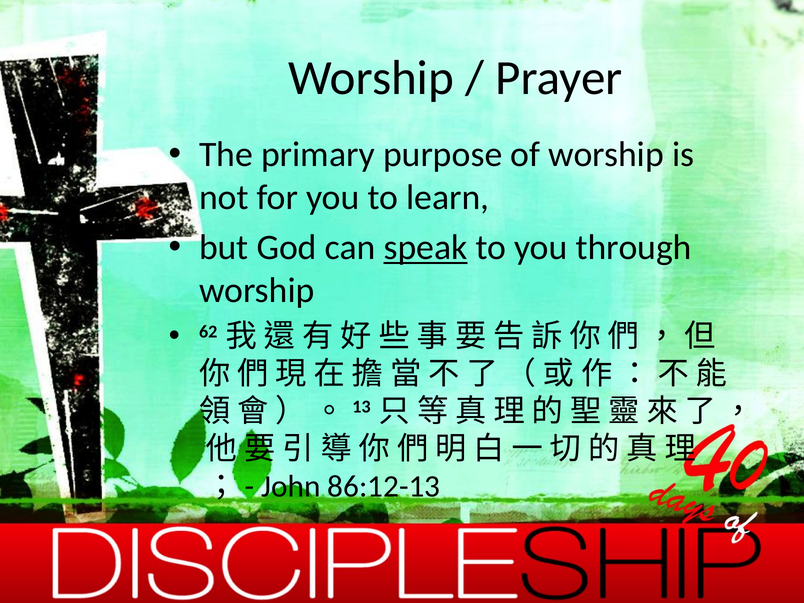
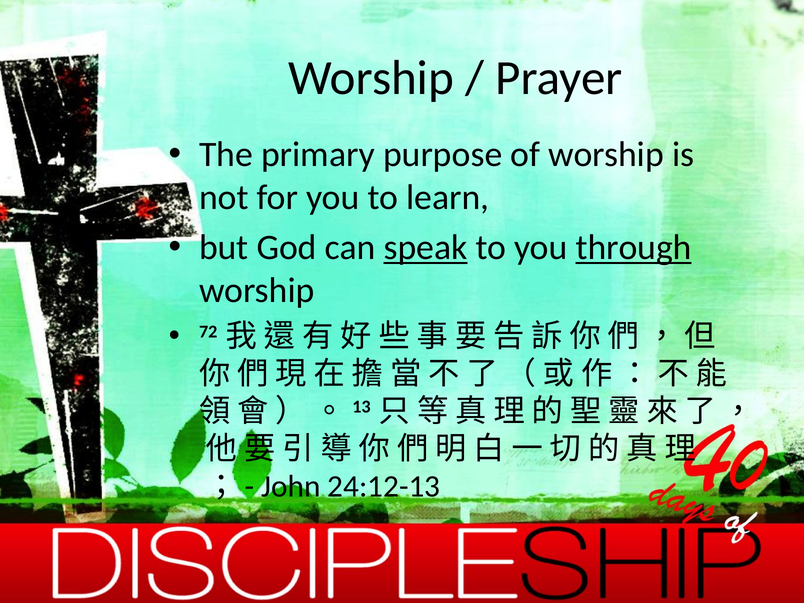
through underline: none -> present (634, 248)
62: 62 -> 72 (208, 332)
86:12-13: 86:12-13 -> 24:12-13 (384, 486)
